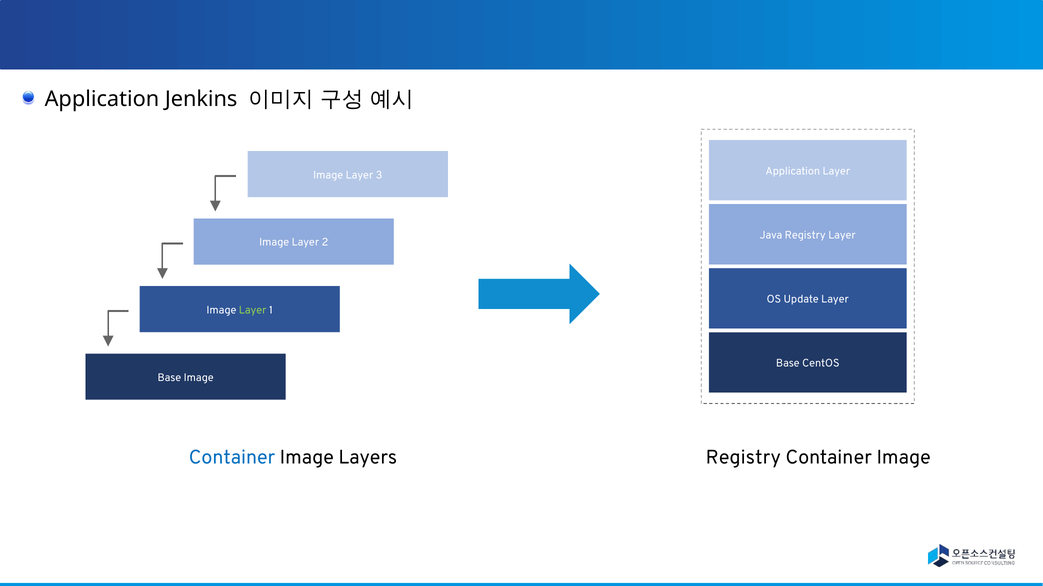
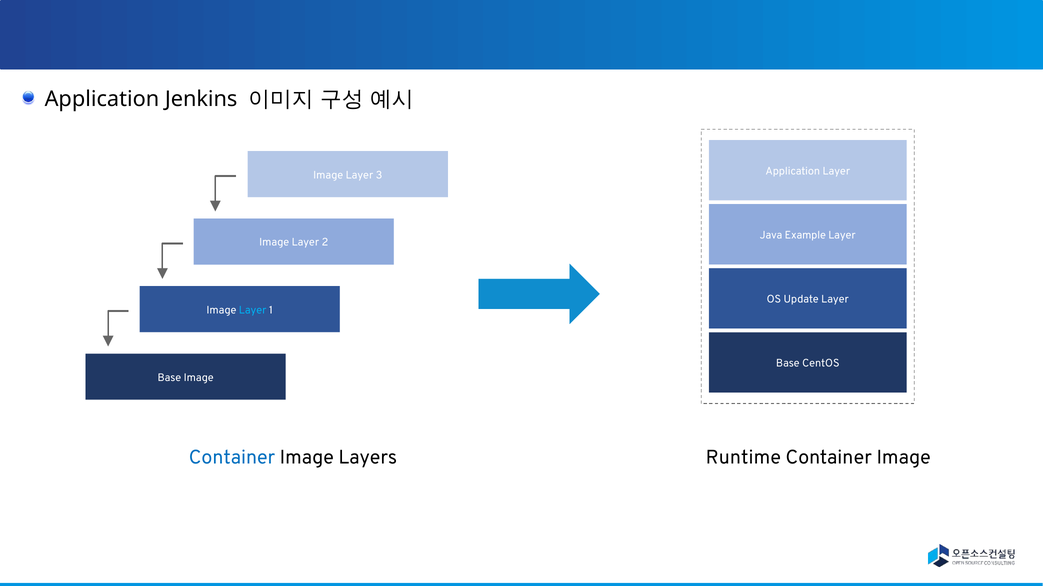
Java Registry: Registry -> Example (805, 235)
Layer colour: light green -> light blue (253, 310)
Layers Registry: Registry -> Runtime (743, 458)
